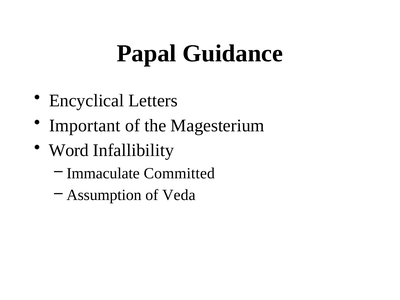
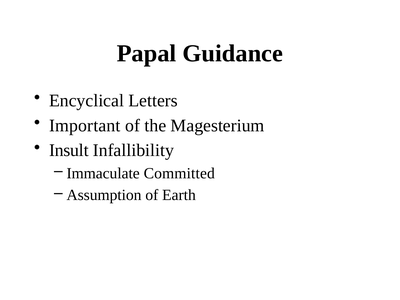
Word: Word -> Insult (69, 150)
Veda: Veda -> Earth (179, 195)
